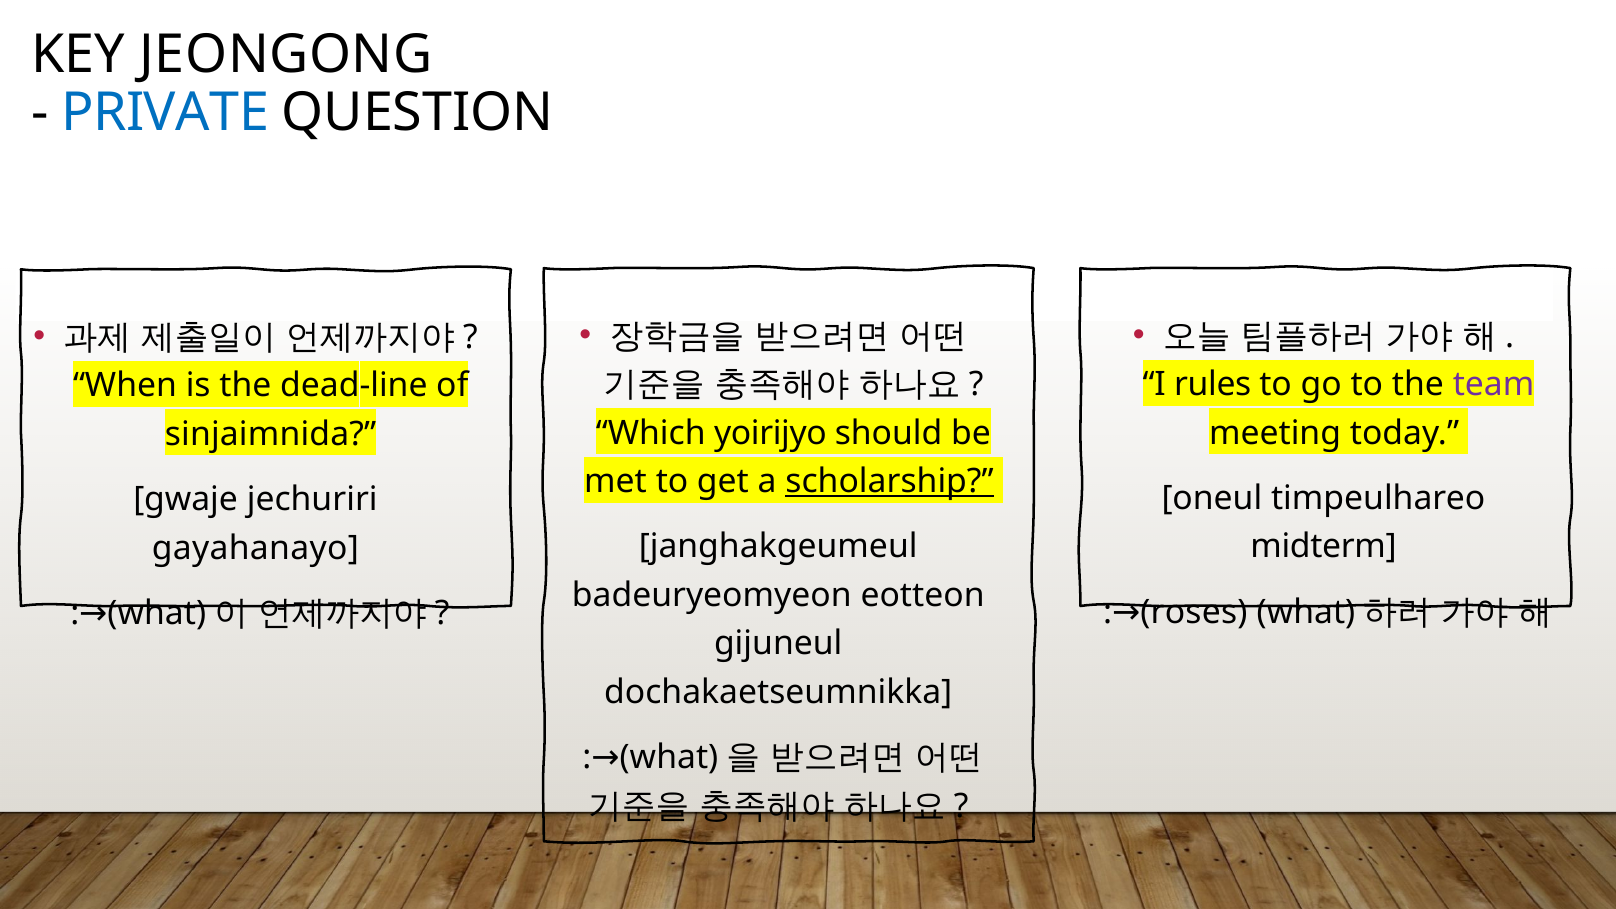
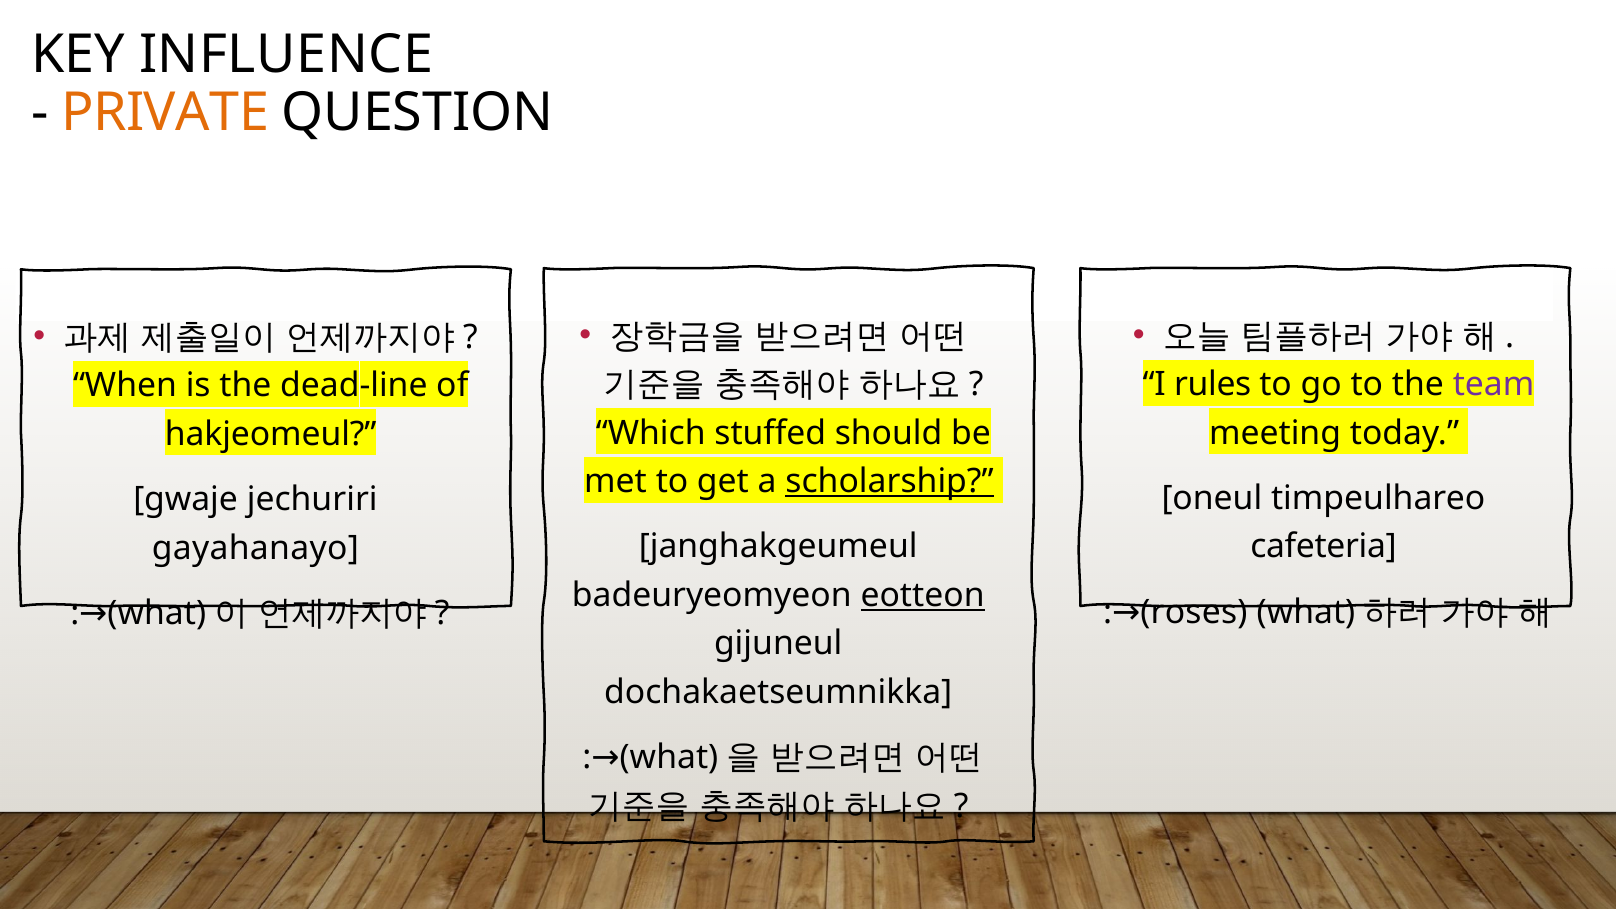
JEONGONG: JEONGONG -> INFLUENCE (286, 55)
PRIVATE colour: blue -> orange (165, 113)
yoirijyo: yoirijyo -> stuffed (770, 433)
sinjaimnida: sinjaimnida -> hakjeomeul (271, 434)
midterm: midterm -> cafeteria (1323, 547)
eotteon underline: none -> present (923, 595)
